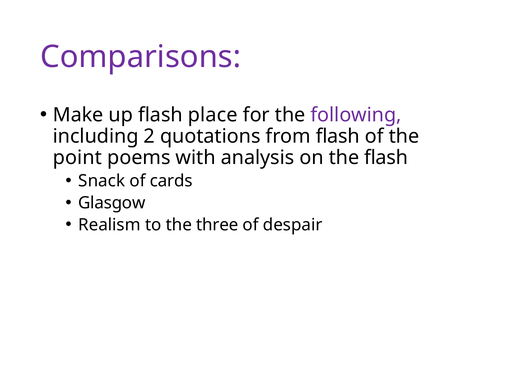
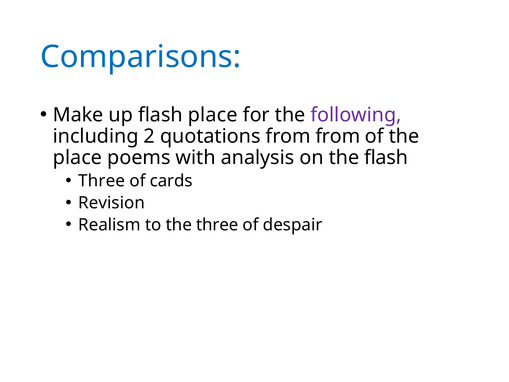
Comparisons colour: purple -> blue (141, 57)
from flash: flash -> from (338, 136)
point: point -> place (77, 158)
Snack: Snack -> Three (102, 181)
Glasgow: Glasgow -> Revision (112, 203)
